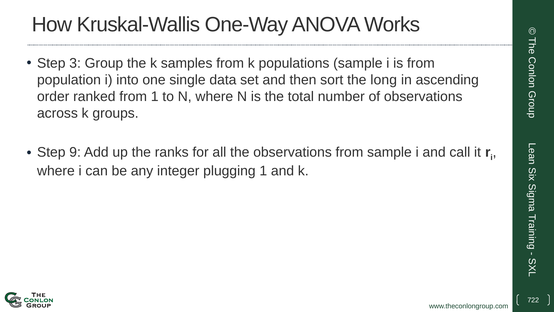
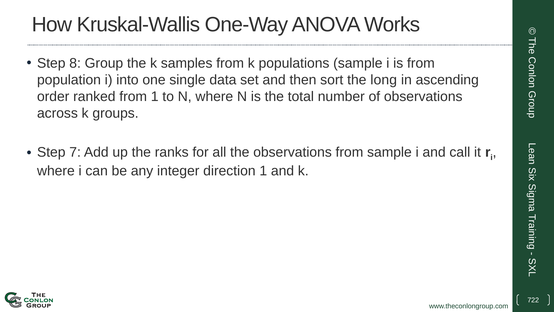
3: 3 -> 8 (75, 63)
9: 9 -> 7 (75, 152)
plugging: plugging -> direction (229, 171)
